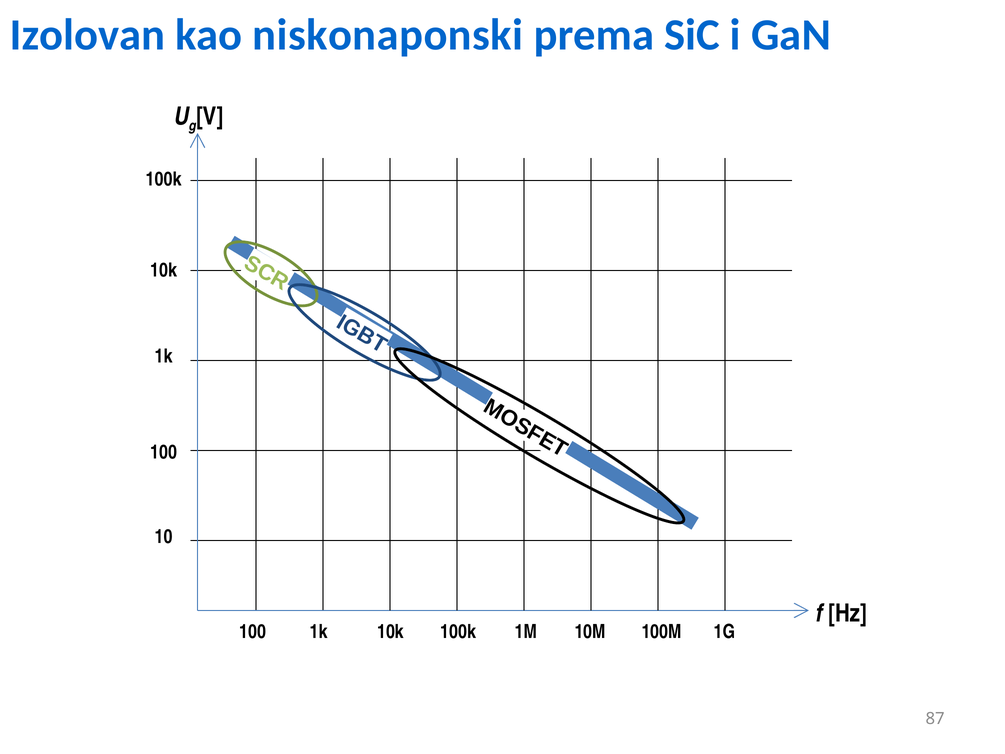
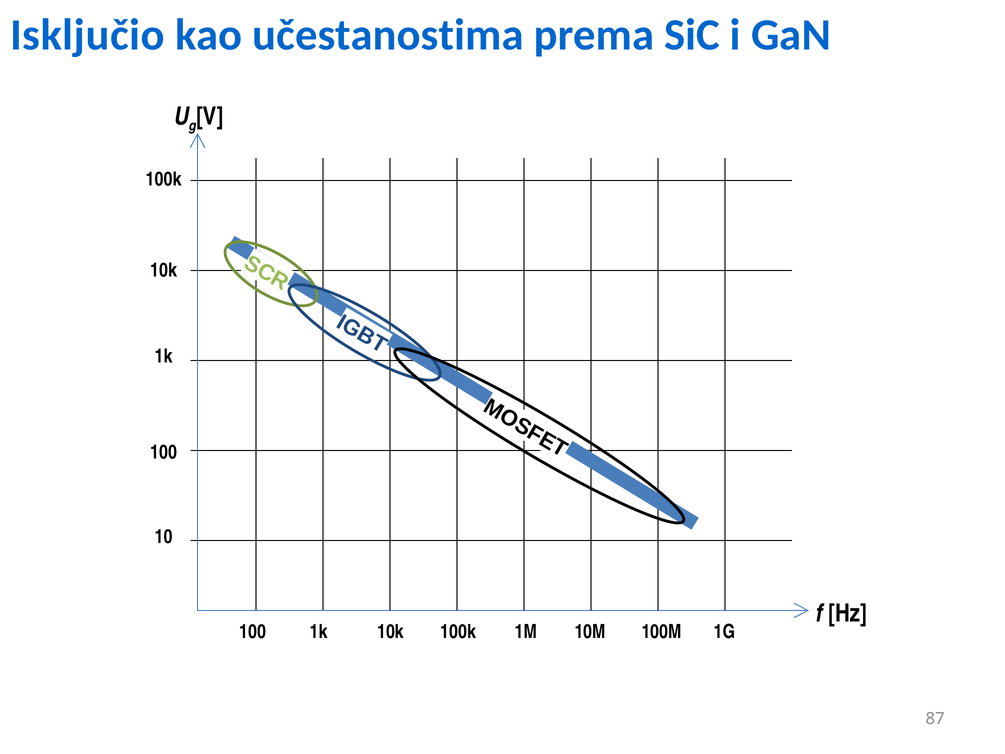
Izolovan: Izolovan -> Isključio (87, 35)
niskonaponski: niskonaponski -> učestanostima (388, 35)
